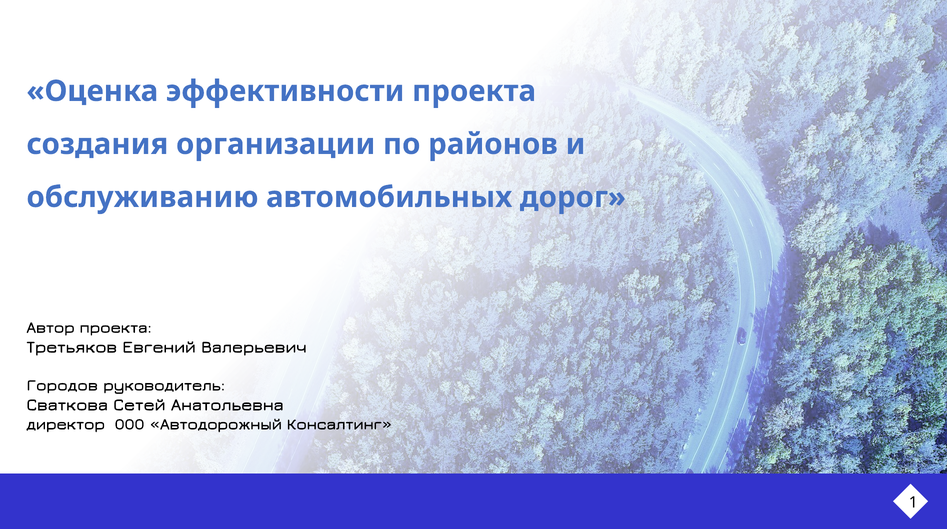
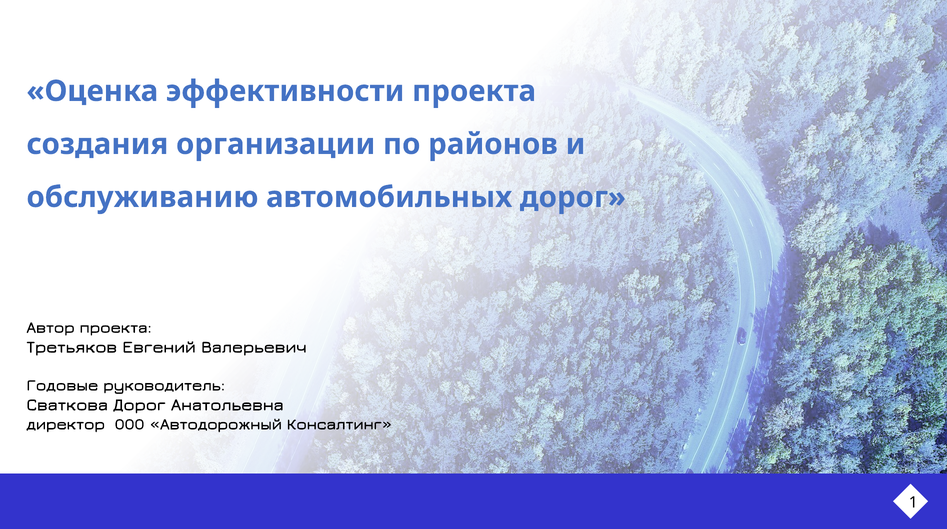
Городов: Городов -> Годовые (62, 385)
Сваткова Сетей: Сетей -> Дорог (139, 405)
